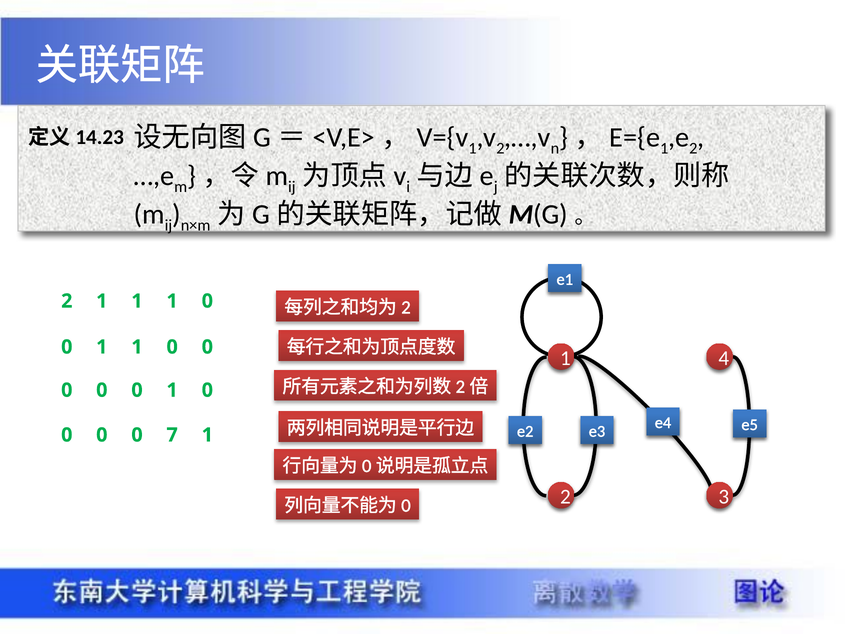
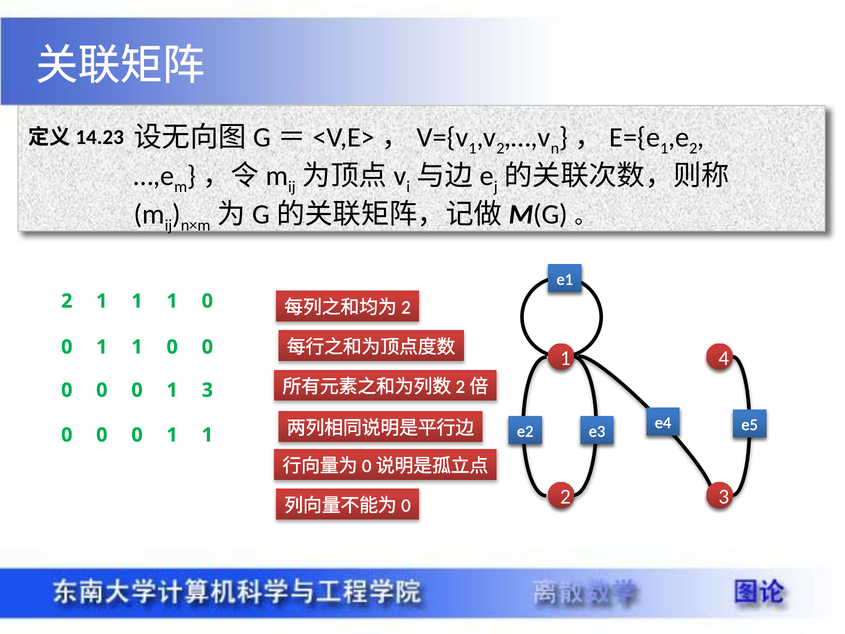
0 1 0: 0 -> 3 (207, 390)
7: 7 -> 1 (172, 435)
